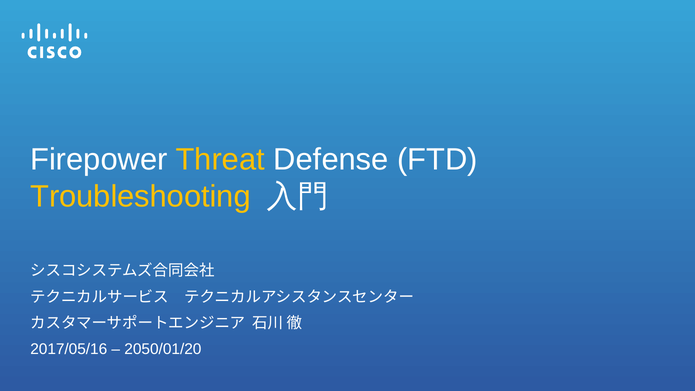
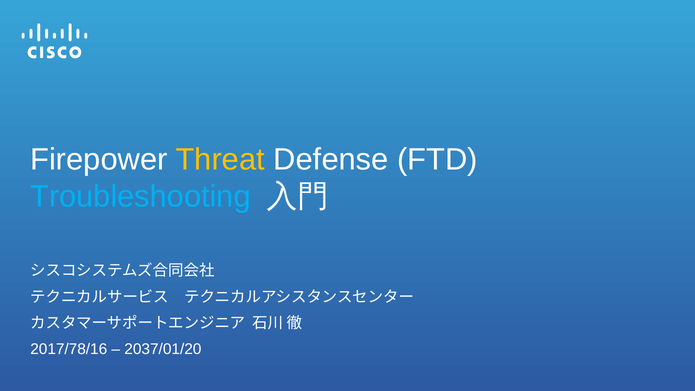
Troubleshooting colour: yellow -> light blue (141, 197)
2017/05/16: 2017/05/16 -> 2017/78/16 (69, 349)
2050/01/20: 2050/01/20 -> 2037/01/20 (163, 349)
